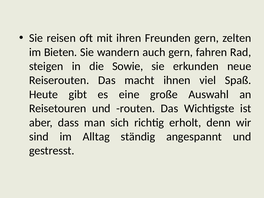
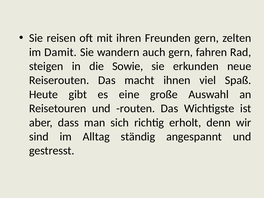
Bieten: Bieten -> Damit (61, 52)
